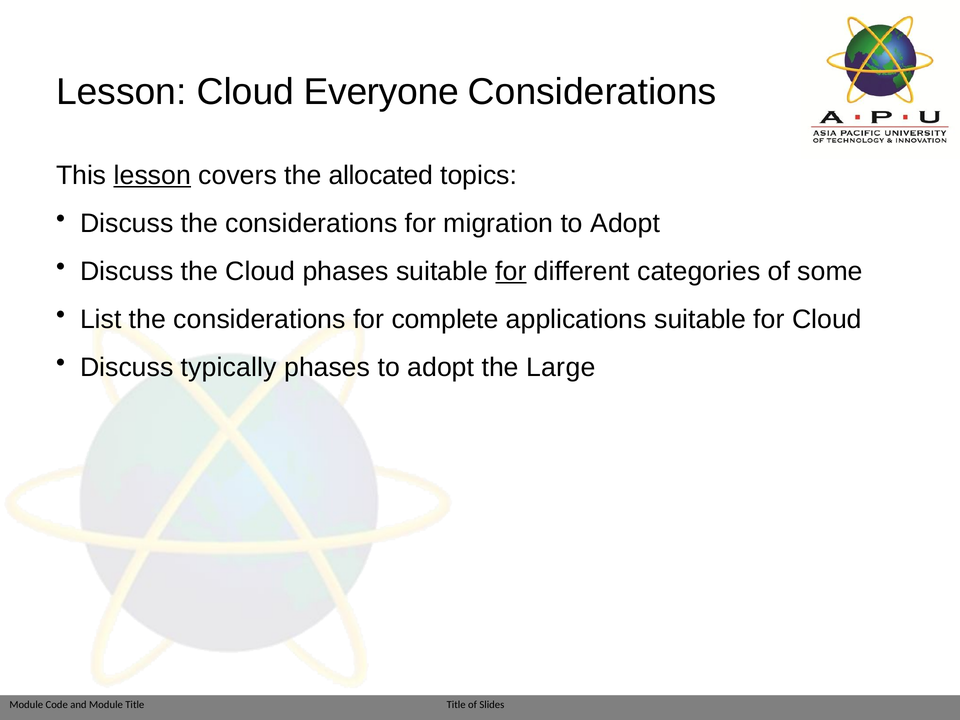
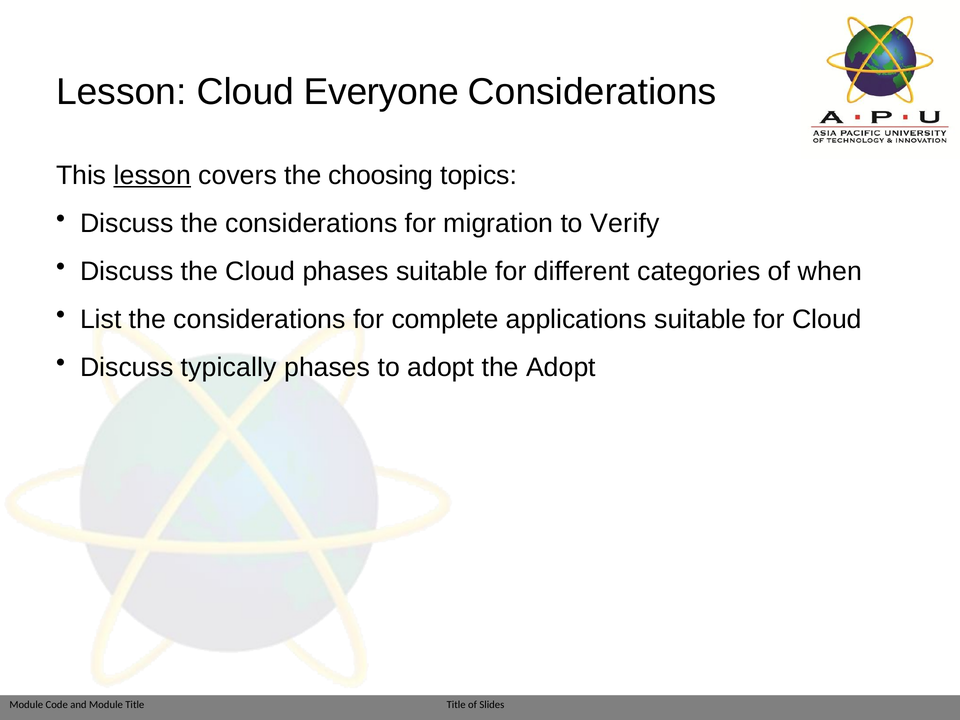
allocated: allocated -> choosing (381, 175)
migration to Adopt: Adopt -> Verify (625, 223)
for underline: present -> none (511, 271)
some: some -> when (830, 271)
the Large: Large -> Adopt (561, 367)
